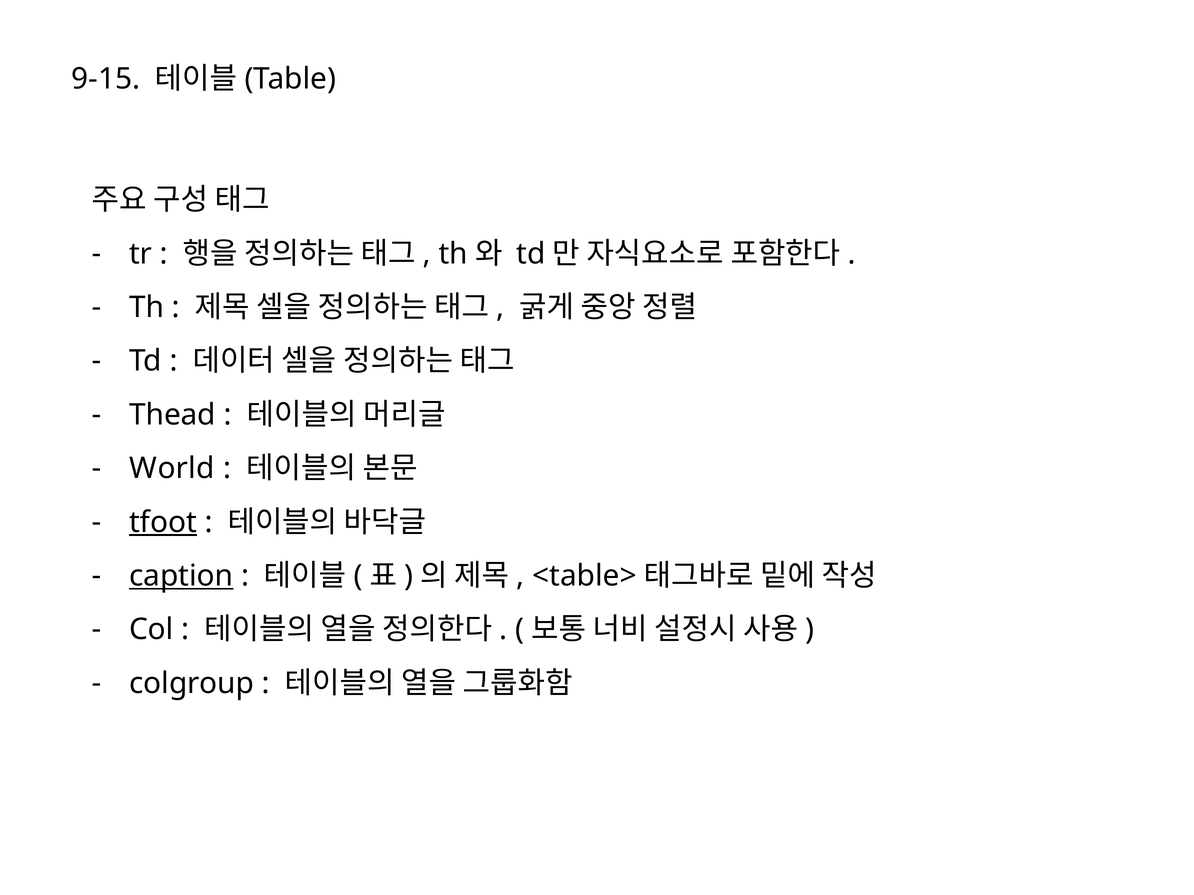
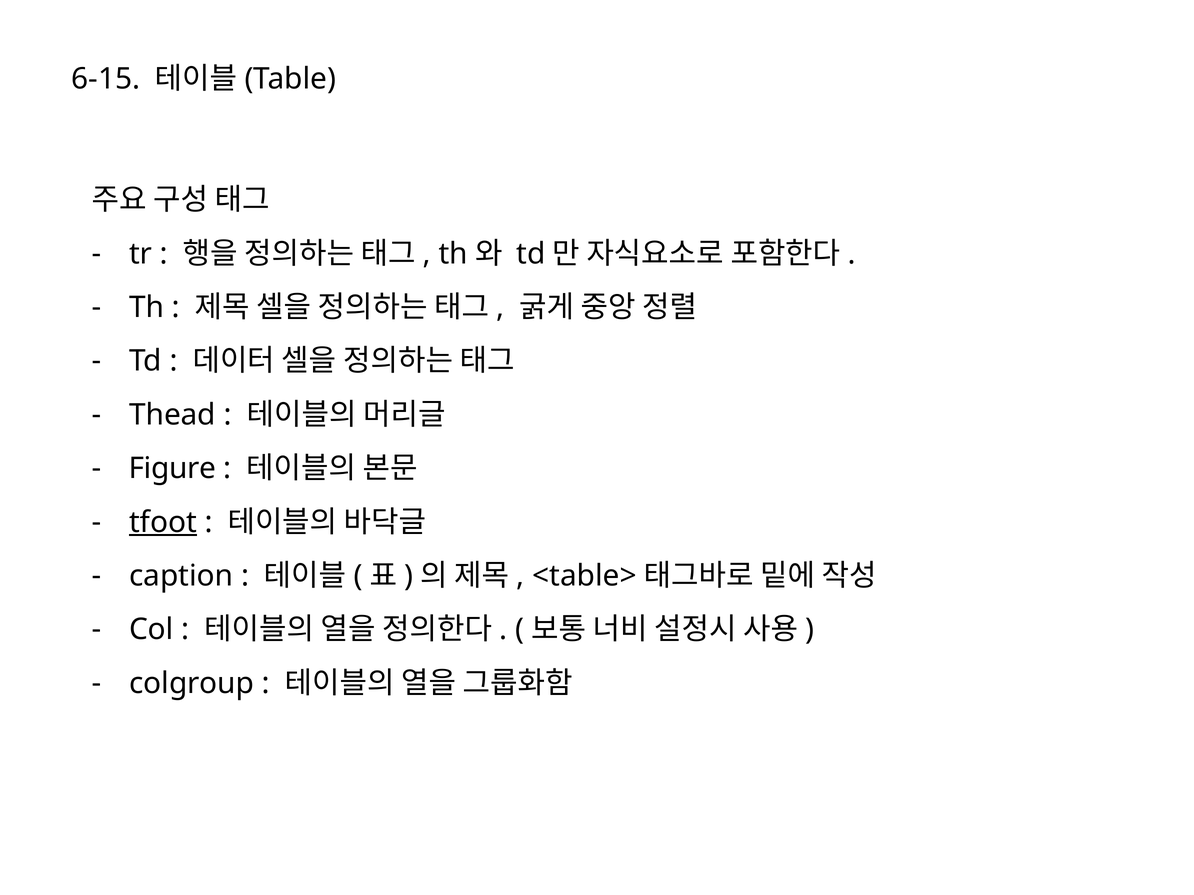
9-15: 9-15 -> 6-15 (106, 79)
World: World -> Figure (172, 469)
caption underline: present -> none (181, 576)
